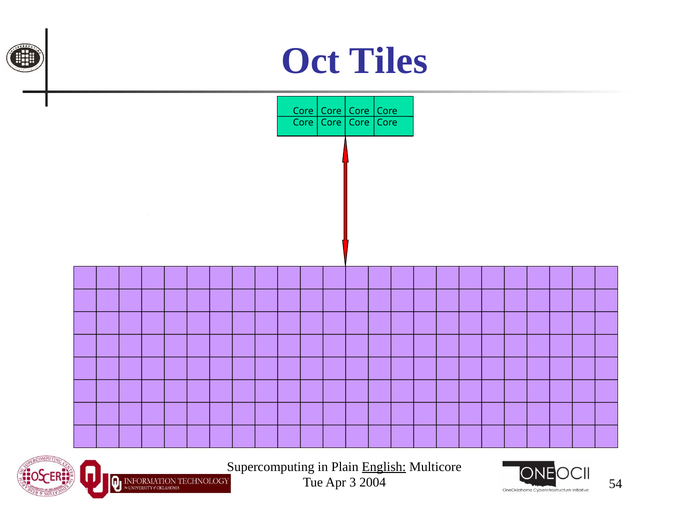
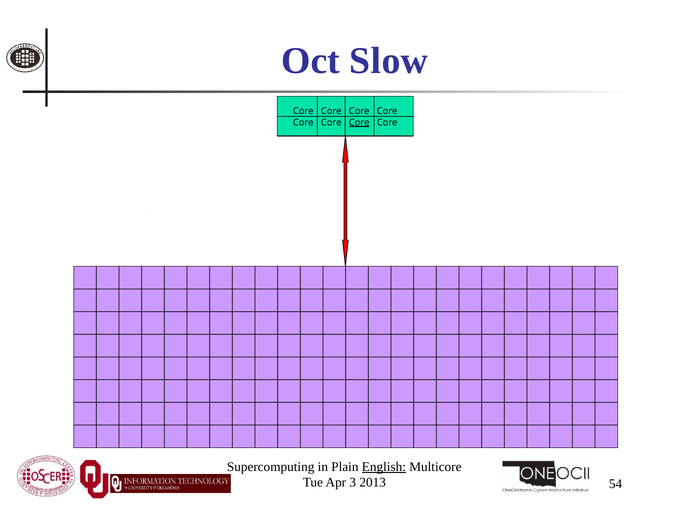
Tiles: Tiles -> Slow (389, 61)
Core underline: none -> present (359, 122)
2004: 2004 -> 2013 (373, 483)
